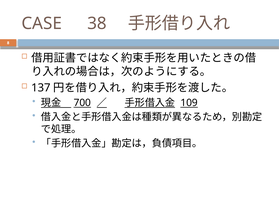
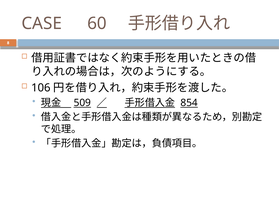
38: 38 -> 60 (97, 23)
137: 137 -> 106 (41, 87)
700: 700 -> 509 (82, 102)
109: 109 -> 854 (189, 102)
